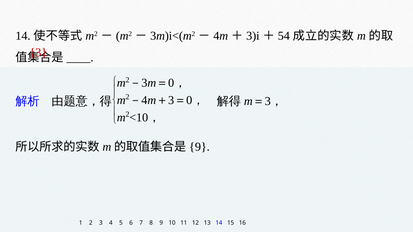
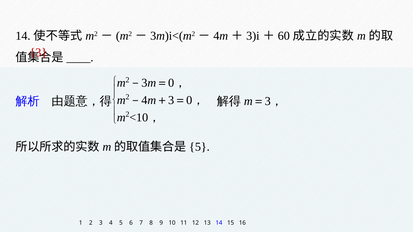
54: 54 -> 60 (284, 36)
9: 9 -> 5 (199, 147)
